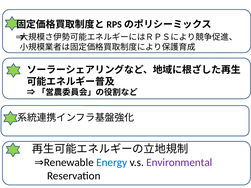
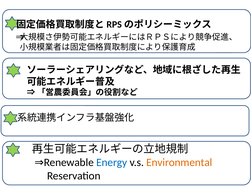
Environmental colour: purple -> orange (179, 163)
